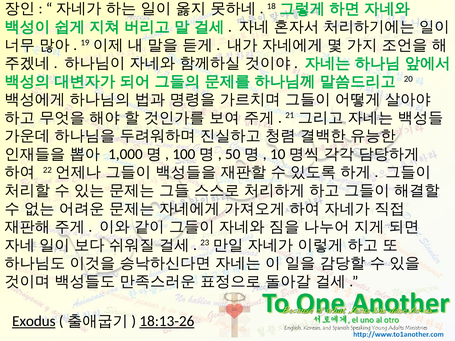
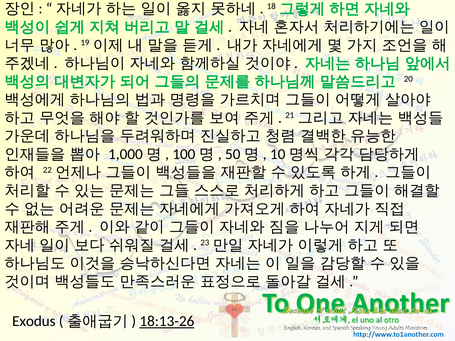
Exodus underline: present -> none (34, 321)
